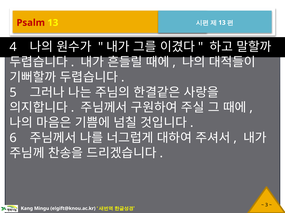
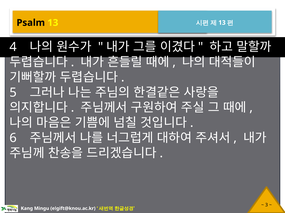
Psalm colour: red -> black (31, 23)
